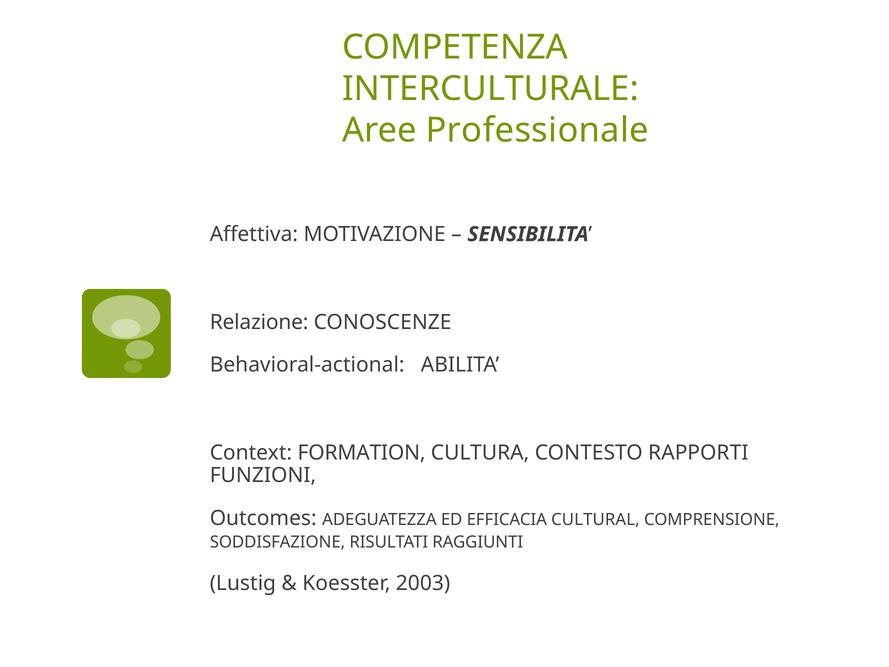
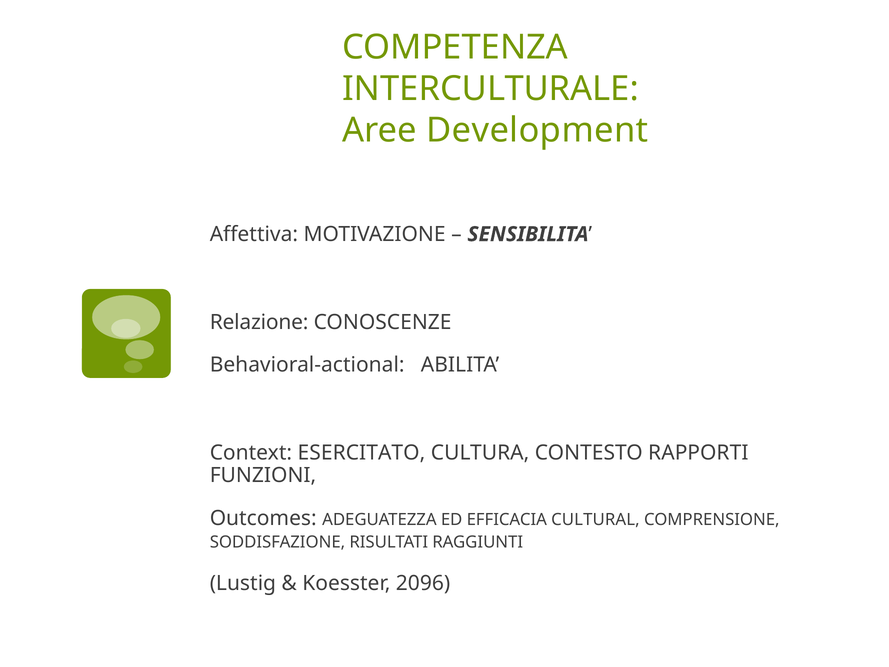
Professionale: Professionale -> Development (537, 130)
FORMATION: FORMATION -> ESERCITATO (361, 453)
2003: 2003 -> 2096 (423, 583)
